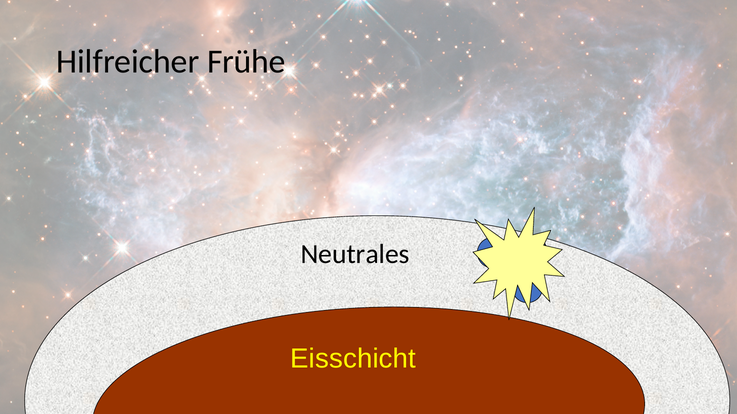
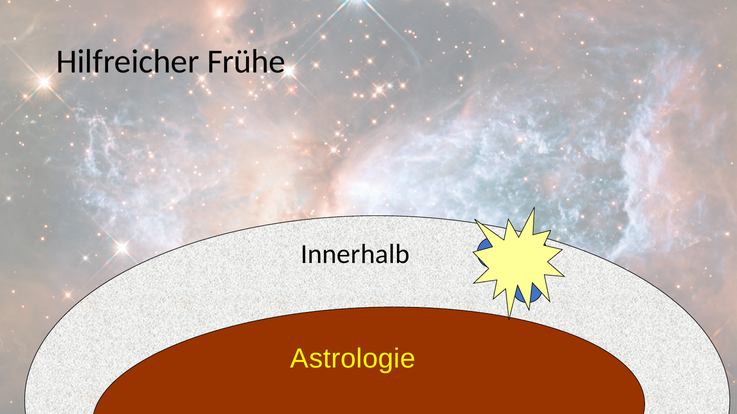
Neutrales: Neutrales -> Innerhalb (355, 255)
Eisschicht: Eisschicht -> Astrologie (353, 359)
